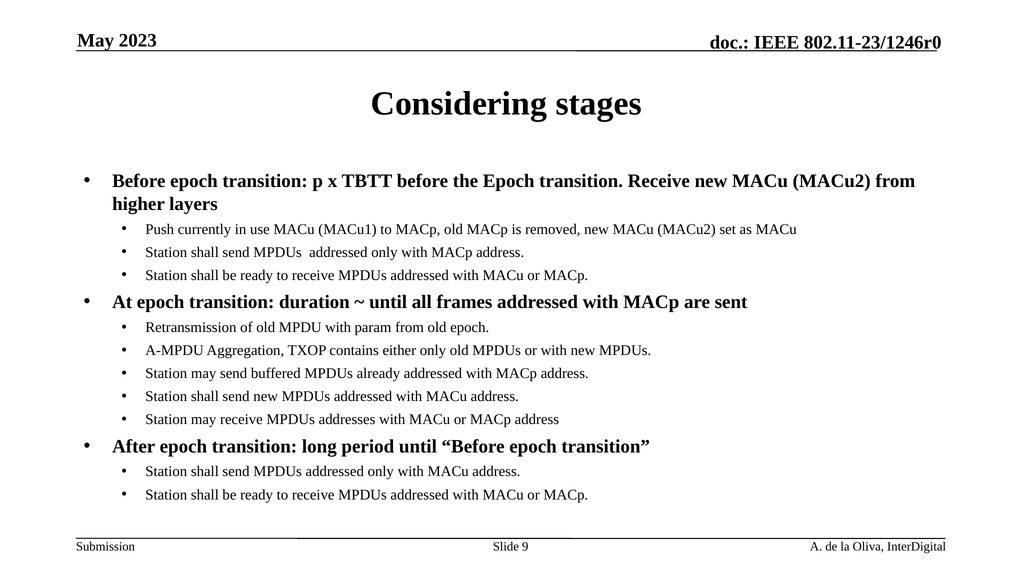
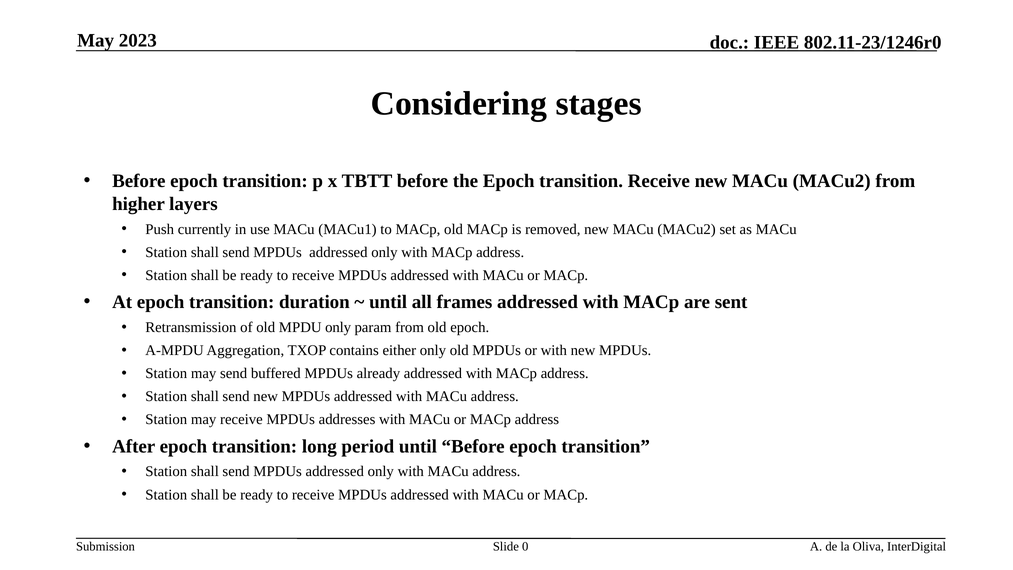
MPDU with: with -> only (338, 327)
9: 9 -> 0 (525, 546)
